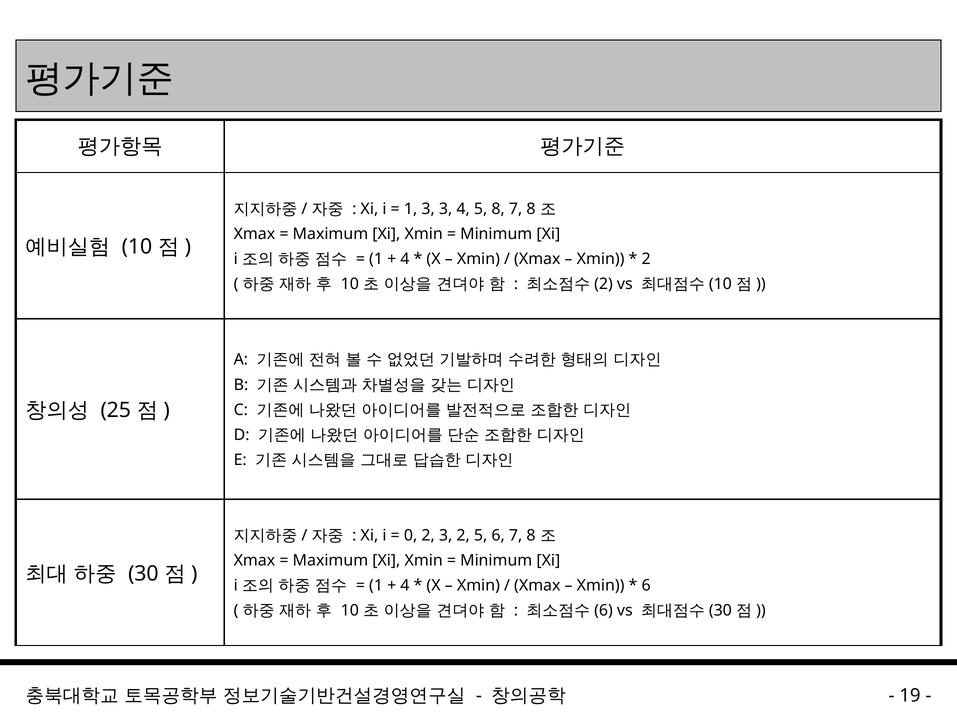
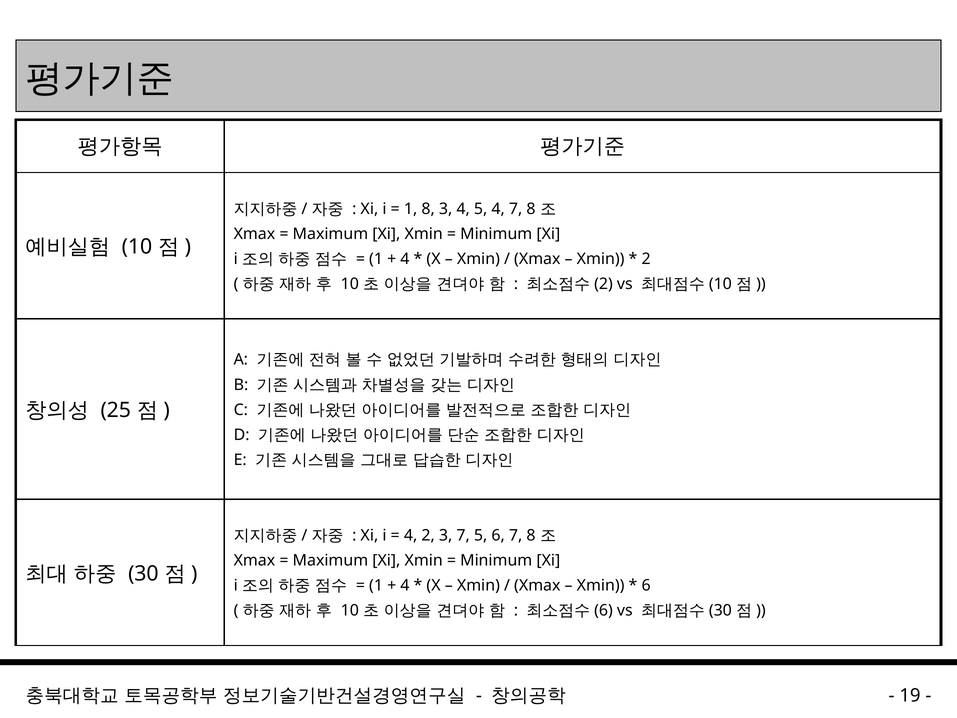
1 3: 3 -> 8 (428, 209)
5 8: 8 -> 4 (498, 209)
0: 0 -> 4 (411, 535)
3 2: 2 -> 7 (463, 535)
